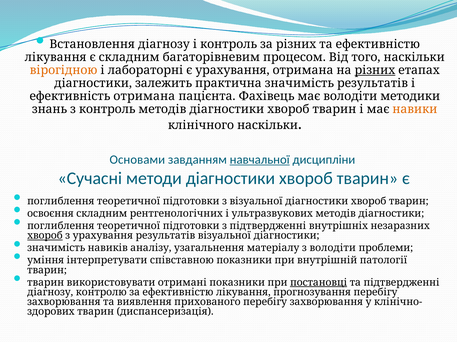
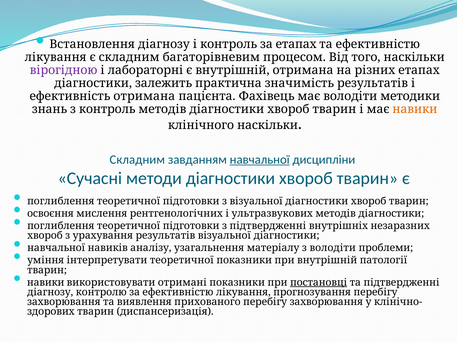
за різних: різних -> етапах (296, 44)
вірогідною colour: orange -> purple (64, 70)
є урахування: урахування -> внутрішній (232, 70)
різних underline: present -> none (375, 70)
Основами: Основами -> Складним (137, 160)
освоєння складним: складним -> мислення (102, 214)
хвороб underline: present -> none (45, 236)
значимість: значимість -> навчальної (56, 249)
інтерпретувати співставною: співставною -> теоретичної (182, 261)
тварин: тварин -> навики (46, 283)
